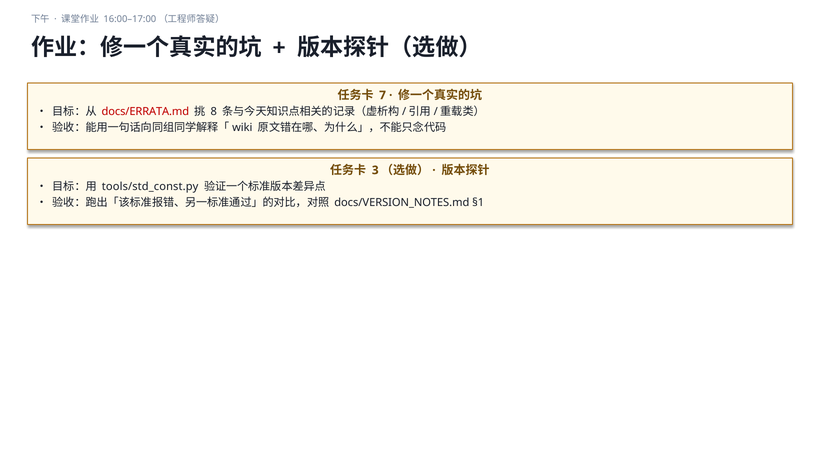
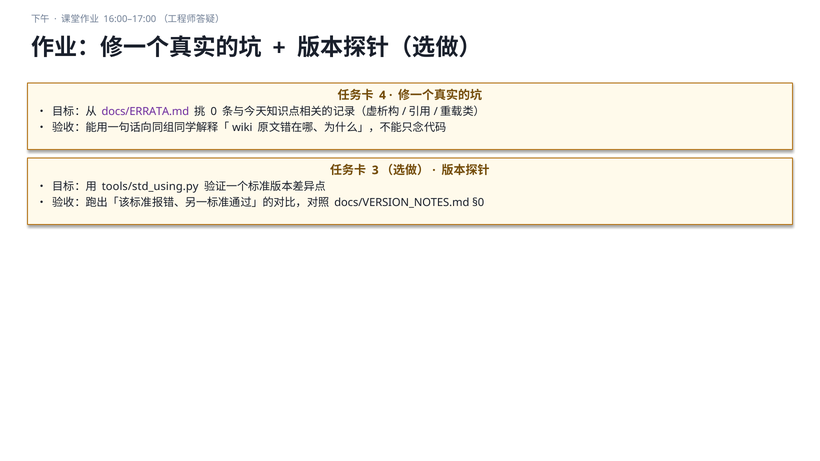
7: 7 -> 4 (383, 95)
docs/ERRATA.md colour: red -> purple (145, 112)
8: 8 -> 0 (214, 112)
tools/std_const.py: tools/std_const.py -> tools/std_using.py (150, 187)
§1: §1 -> §0 (478, 203)
